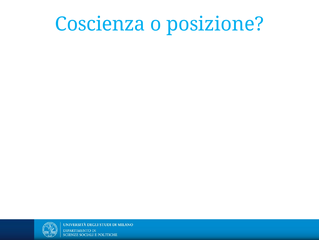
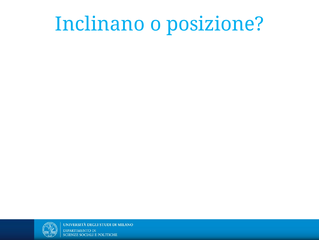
Coscienza: Coscienza -> Inclinano (100, 24)
